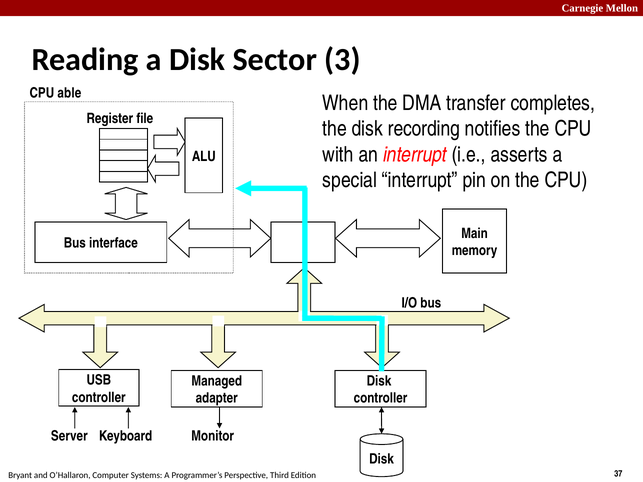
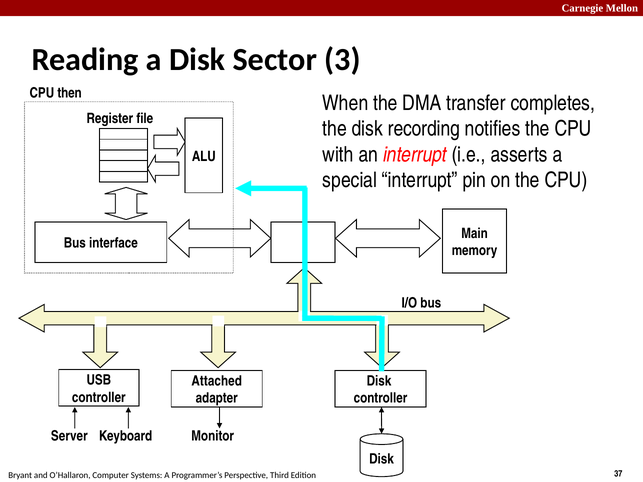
able: able -> then (70, 93)
Managed: Managed -> Attached (217, 381)
